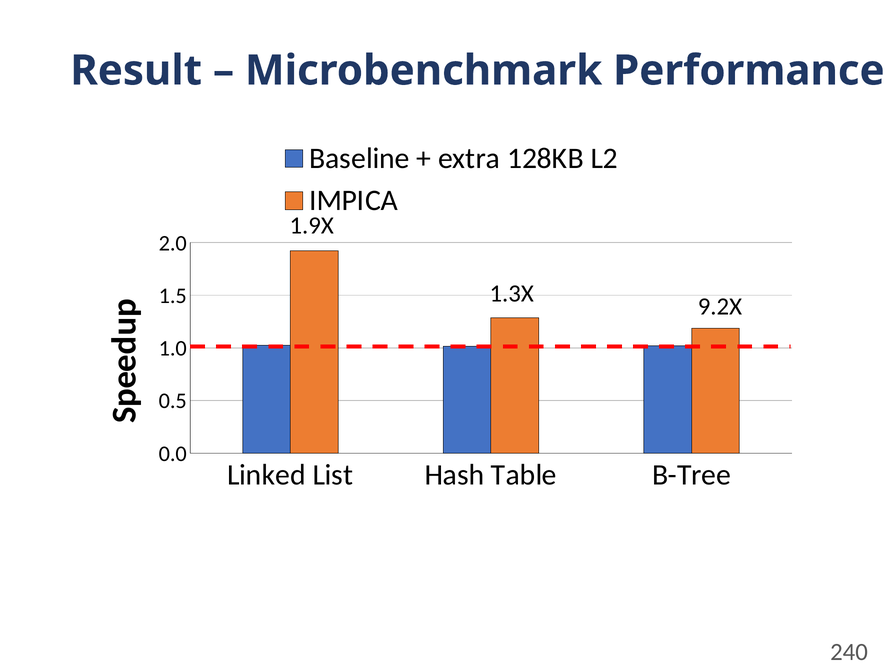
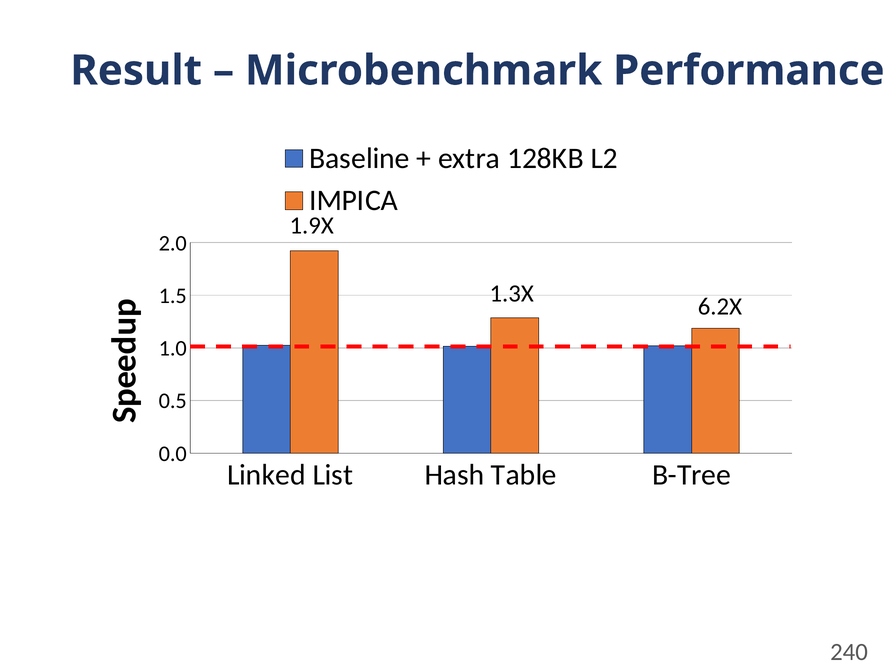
9.2X: 9.2X -> 6.2X (720, 306)
